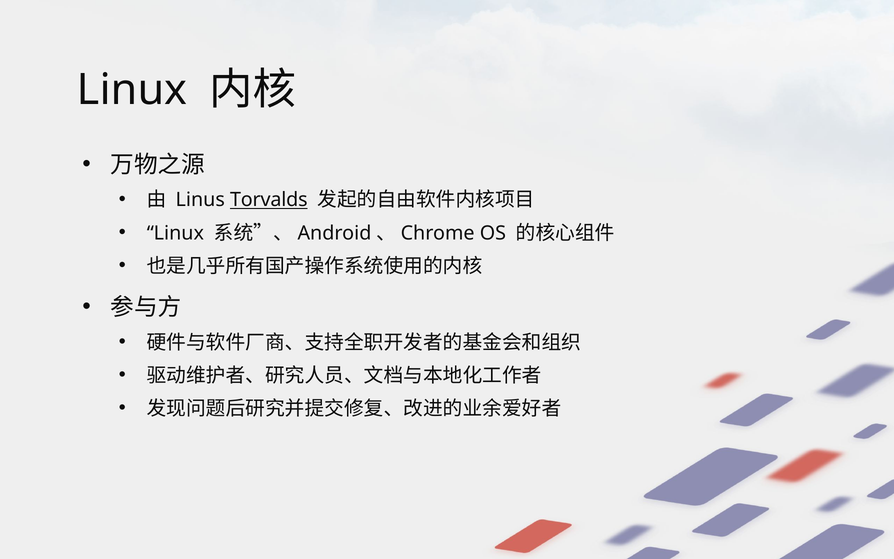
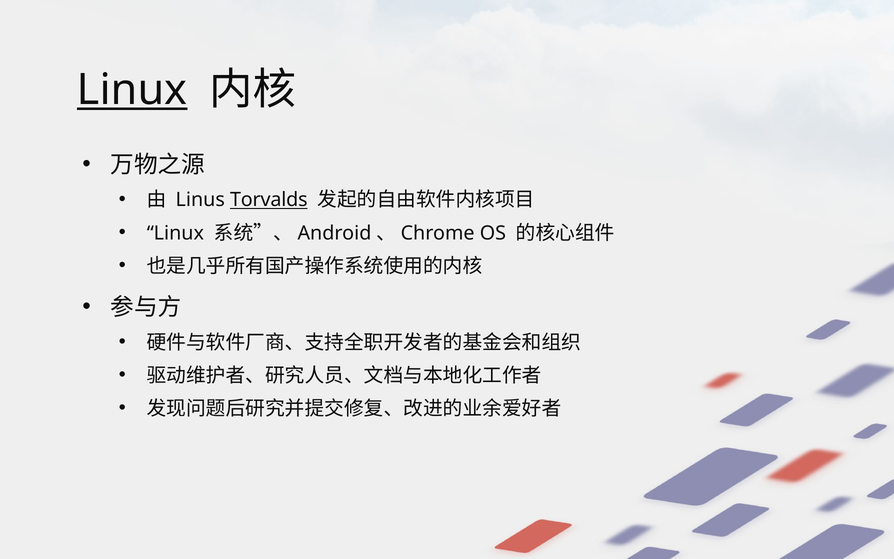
Linux underline: none -> present (132, 90)
